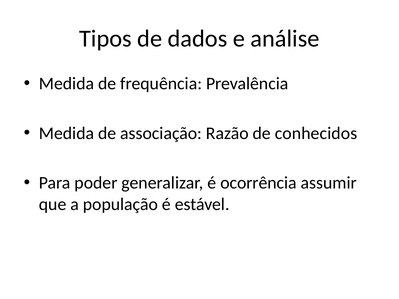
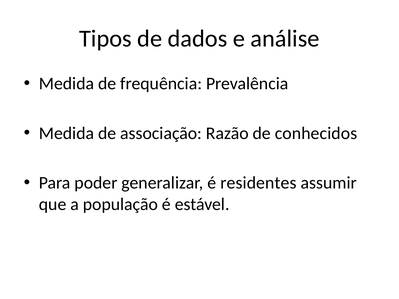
ocorrência: ocorrência -> residentes (258, 183)
